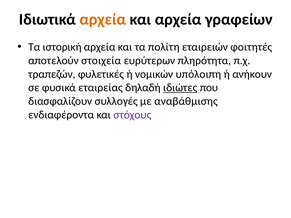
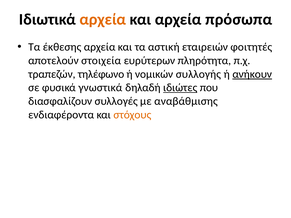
γραφείων: γραφείων -> πρόσωπα (239, 19)
ιστορική: ιστορική -> έκθεσης (62, 47)
πολίτη: πολίτη -> αστική (164, 47)
φυλετικές: φυλετικές -> τηλέφωνο (101, 74)
υπόλοιπη: υπόλοιπη -> συλλογής (198, 74)
ανήκουν underline: none -> present (252, 74)
εταιρείας: εταιρείας -> γνωστικά (100, 88)
στόχους colour: purple -> orange (132, 115)
